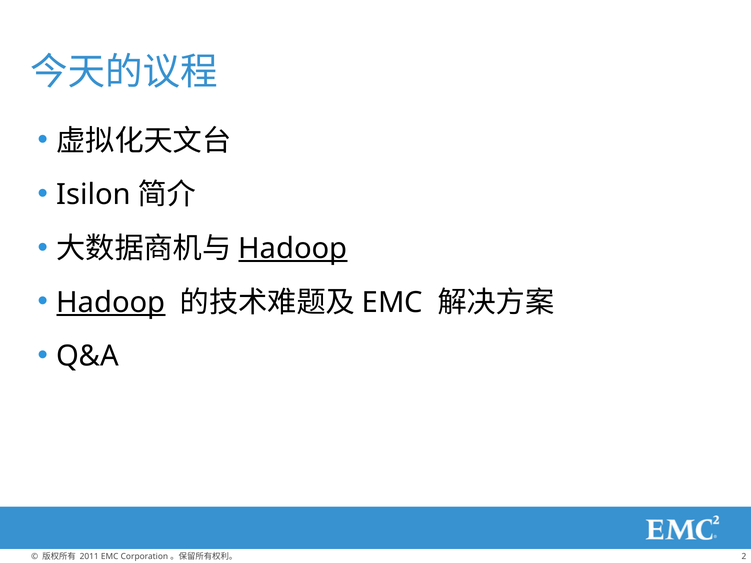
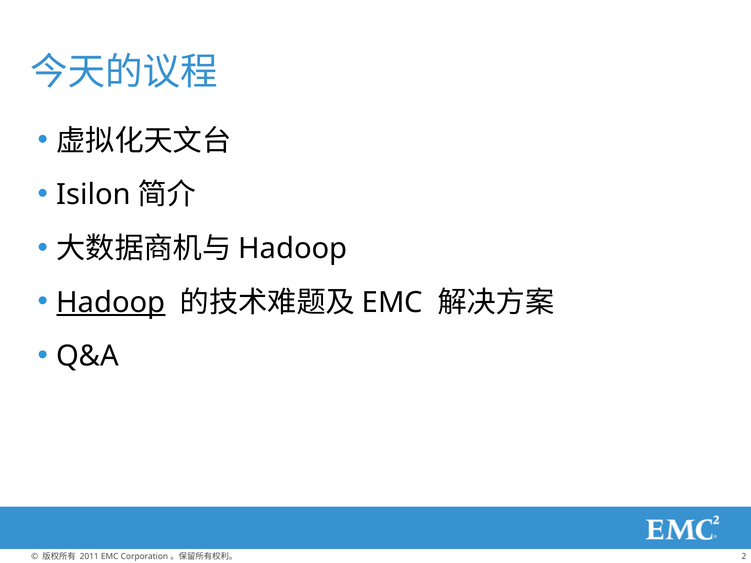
Hadoop underline: present -> none (293, 249)
